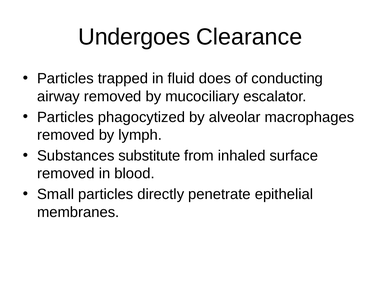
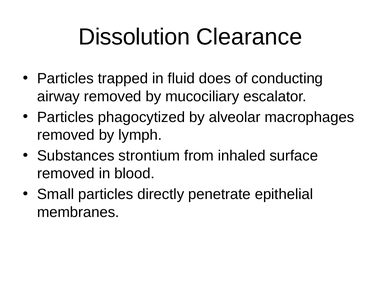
Undergoes: Undergoes -> Dissolution (134, 37)
substitute: substitute -> strontium (149, 156)
